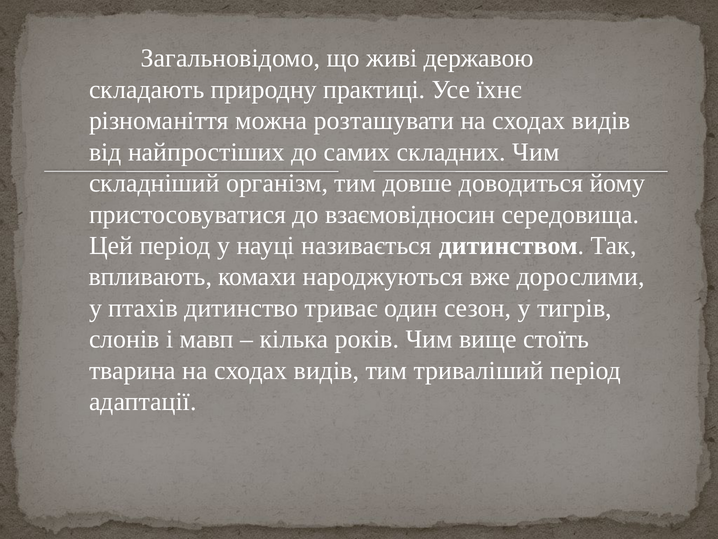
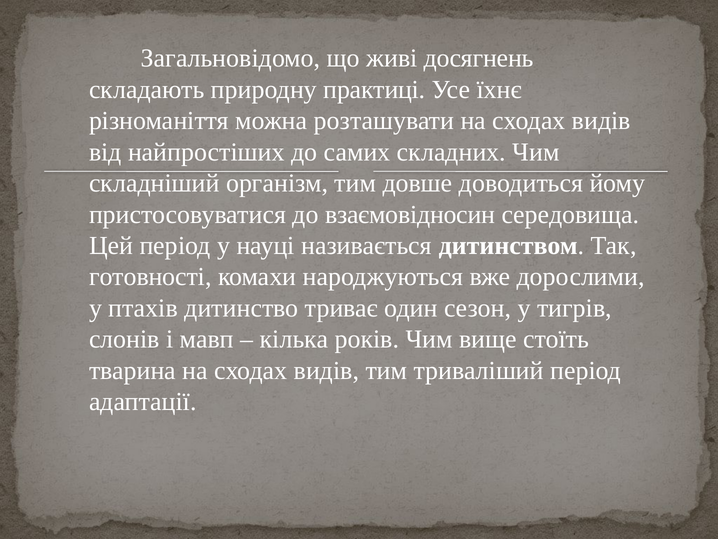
державою: державою -> досягнень (479, 58)
впливають: впливають -> готовності (150, 277)
